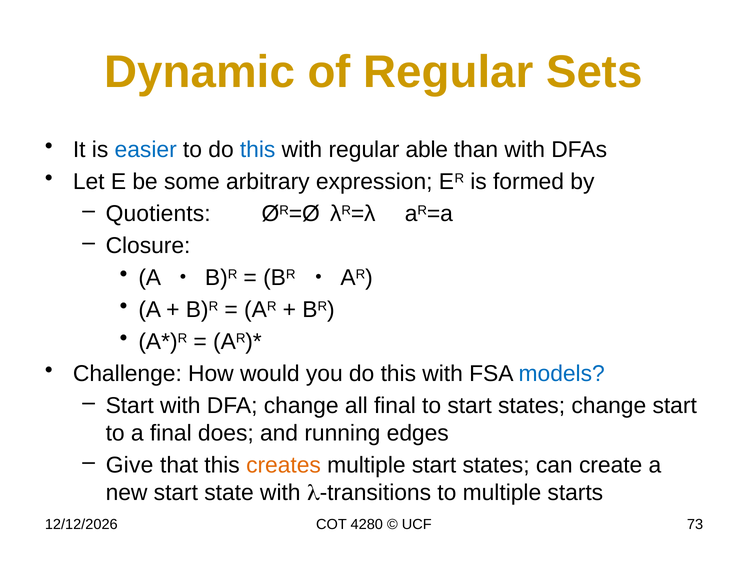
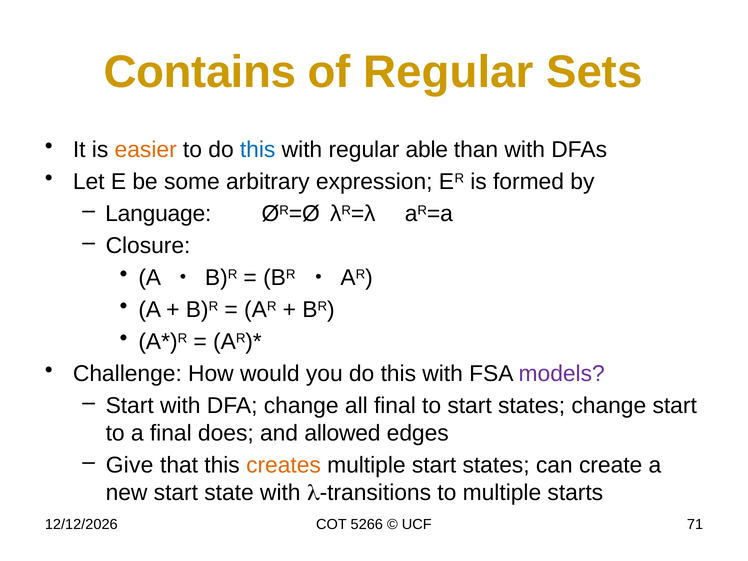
Dynamic: Dynamic -> Contains (200, 72)
easier colour: blue -> orange (146, 150)
Quotients: Quotients -> Language (158, 214)
models colour: blue -> purple (562, 374)
running: running -> allowed (342, 433)
4280: 4280 -> 5266 (367, 524)
73: 73 -> 71 (695, 524)
